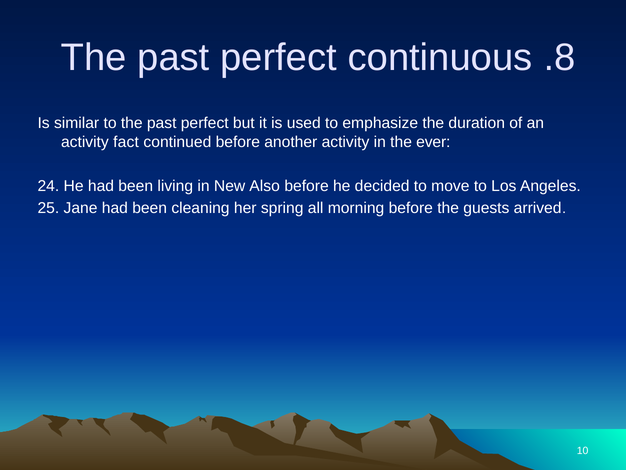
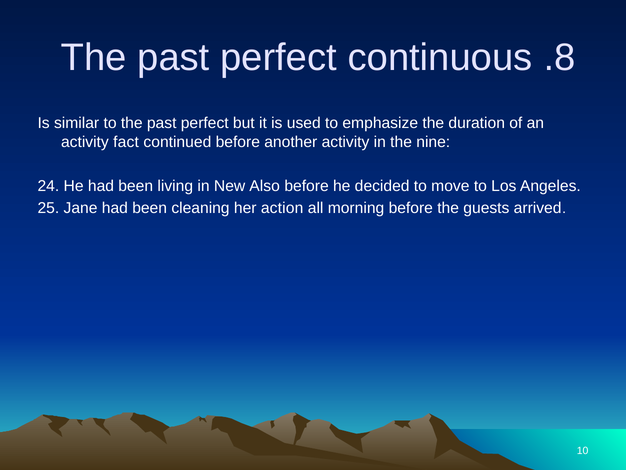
ever: ever -> nine (433, 142)
spring: spring -> action (282, 208)
